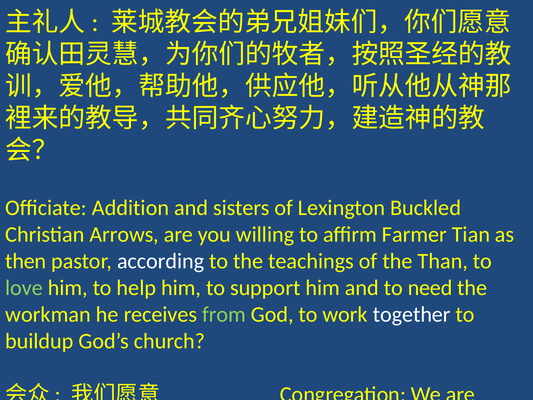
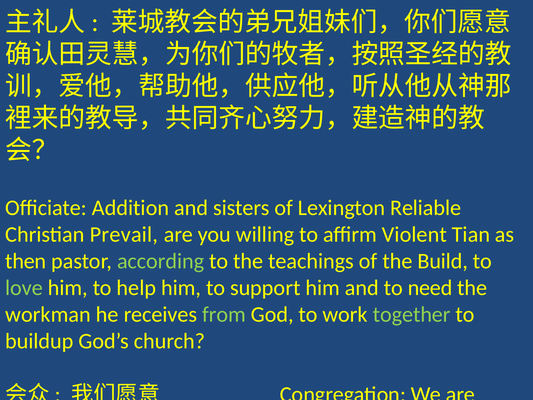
Buckled: Buckled -> Reliable (426, 208)
Arrows: Arrows -> Prevail (124, 234)
Farmer: Farmer -> Violent (414, 234)
according colour: white -> light green (161, 261)
Than: Than -> Build (443, 261)
together colour: white -> light green (412, 314)
